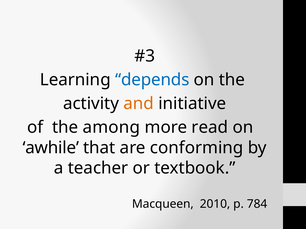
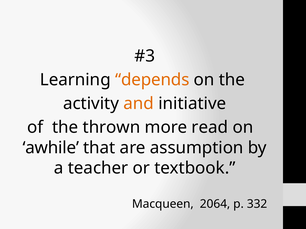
depends colour: blue -> orange (152, 80)
among: among -> thrown (111, 128)
conforming: conforming -> assumption (197, 148)
2010: 2010 -> 2064 (215, 204)
784: 784 -> 332 (257, 204)
